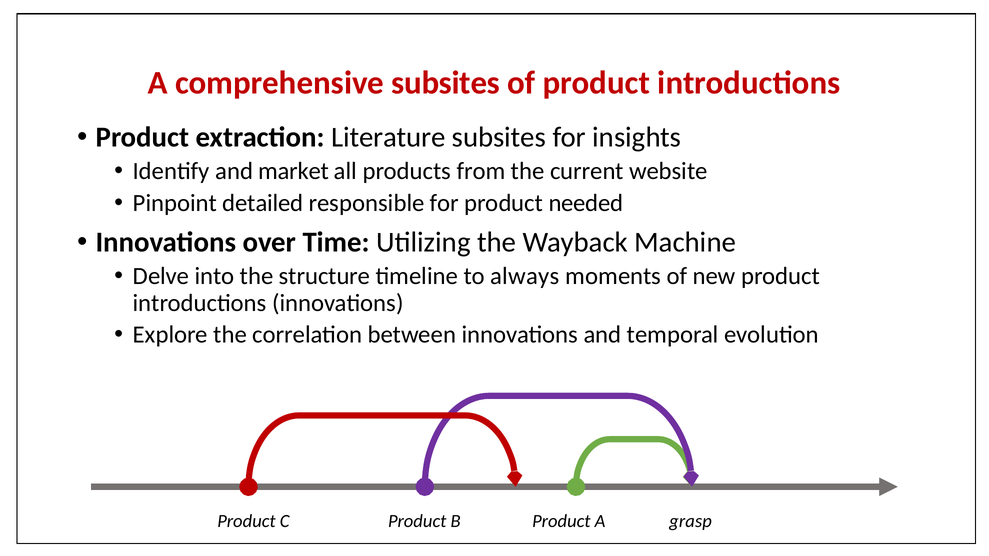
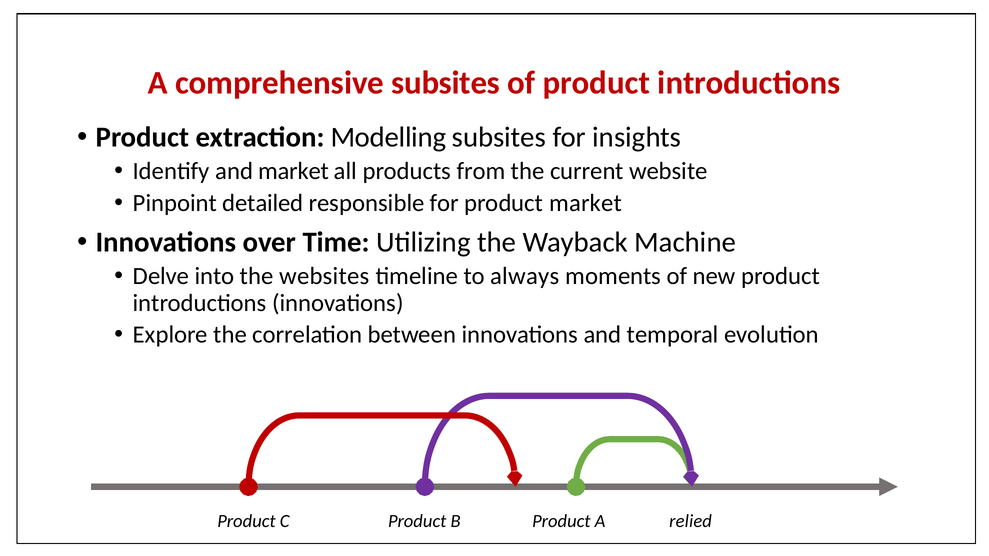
Literature: Literature -> Modelling (388, 137)
product needed: needed -> market (586, 203)
structure: structure -> websites (324, 276)
grasp: grasp -> relied (691, 521)
